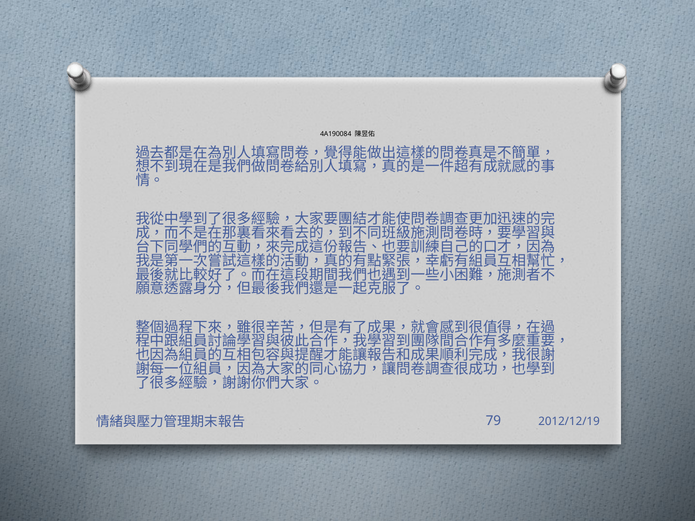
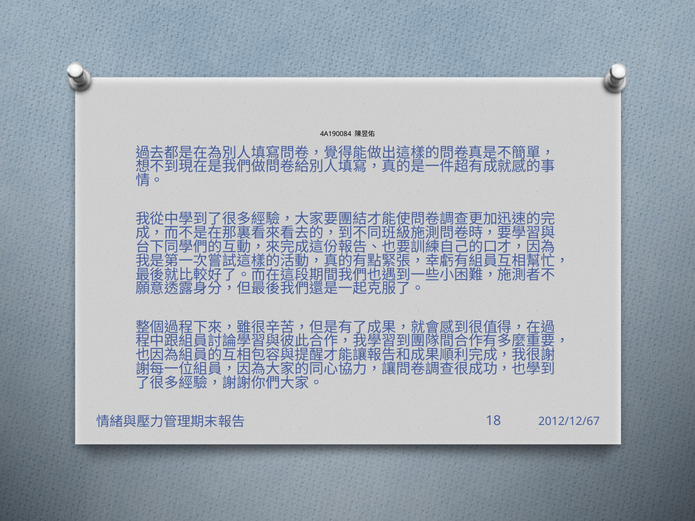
79: 79 -> 18 (493, 421)
2012/12/19: 2012/12/19 -> 2012/12/67 (569, 422)
